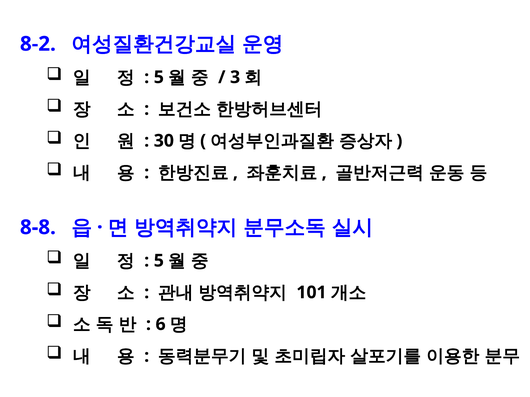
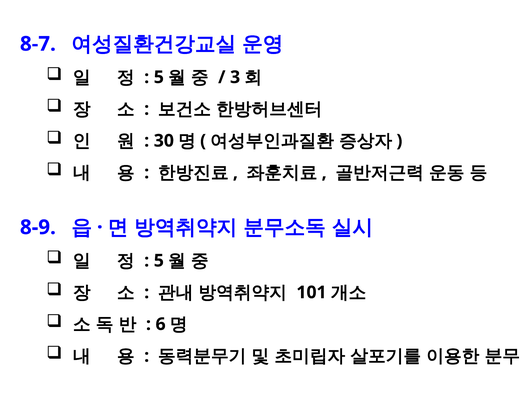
8-2: 8-2 -> 8-7 (38, 44)
8-8: 8-8 -> 8-9 (38, 228)
